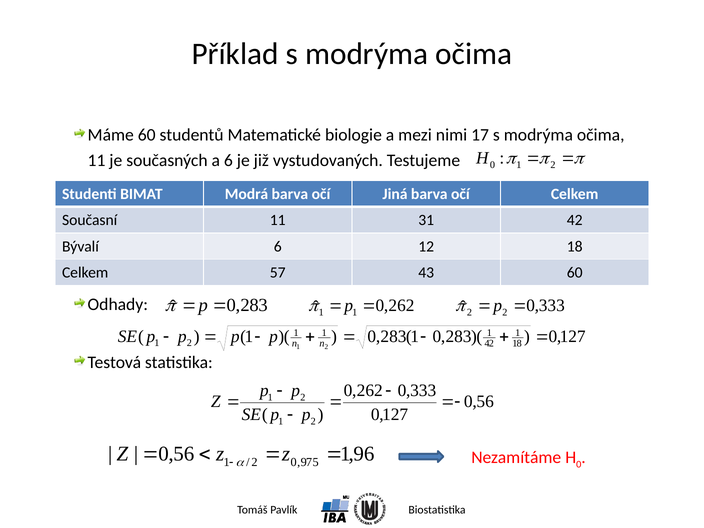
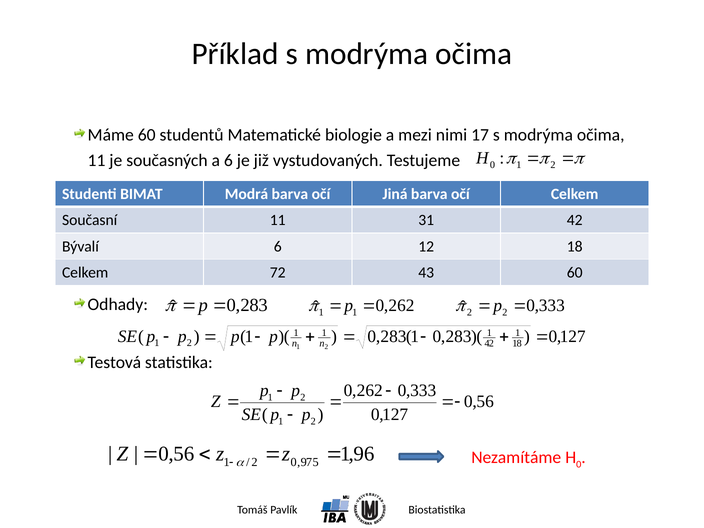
57: 57 -> 72 (278, 273)
